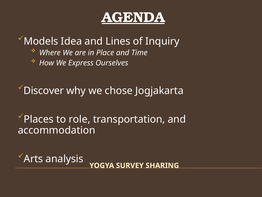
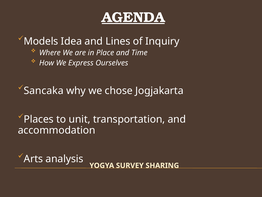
Discover: Discover -> Sancaka (44, 90)
role: role -> unit (80, 119)
